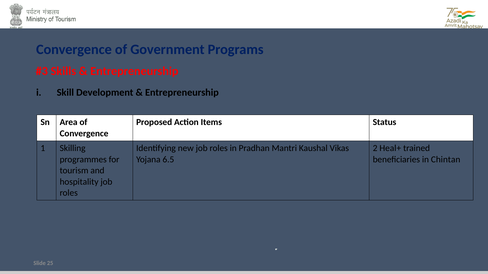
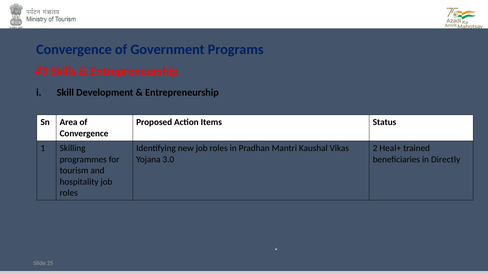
6.5: 6.5 -> 3.0 (168, 160)
Chintan: Chintan -> Directly (446, 160)
